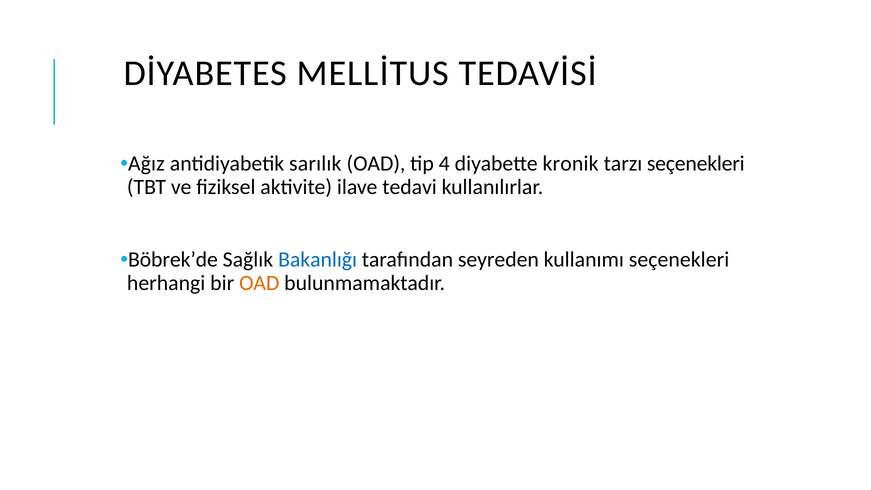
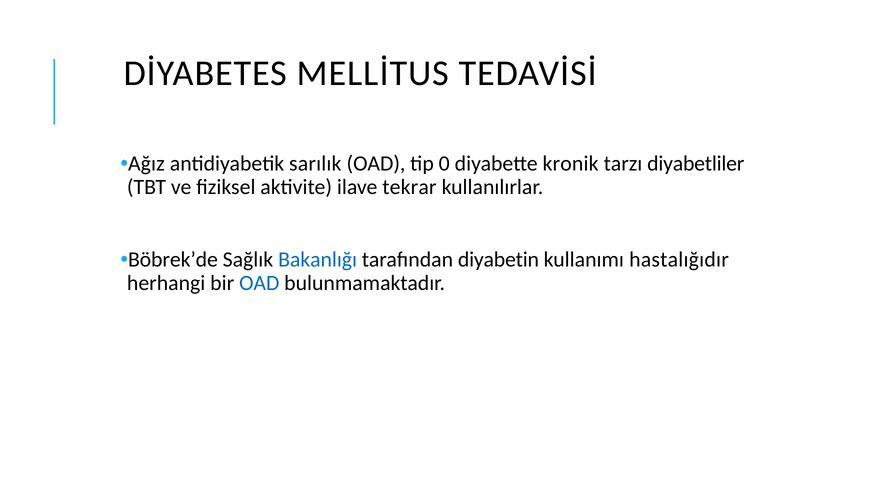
4: 4 -> 0 (444, 164)
tarzı seçenekleri: seçenekleri -> diyabetliler (696, 164)
tedavi: tedavi -> tekrar (409, 187)
seyreden: seyreden -> diyabetin (498, 260)
kullanımı seçenekleri: seçenekleri -> hastalığıdır (679, 260)
OAD colour: orange -> blue (259, 283)
